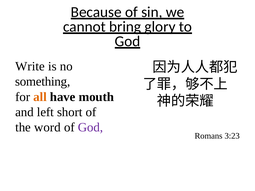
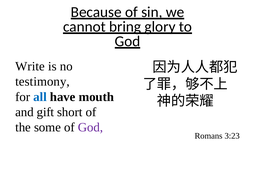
something: something -> testimony (43, 82)
all colour: orange -> blue (40, 97)
left: left -> gift (45, 112)
word: word -> some (47, 128)
